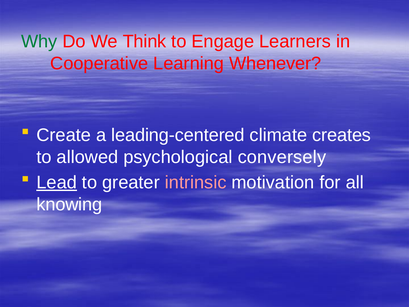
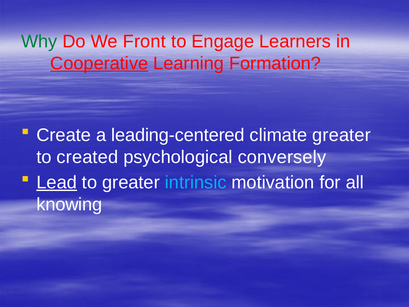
Think: Think -> Front (144, 41)
Cooperative underline: none -> present (99, 63)
Whenever: Whenever -> Formation (275, 63)
climate creates: creates -> greater (342, 135)
allowed: allowed -> created (87, 157)
intrinsic colour: pink -> light blue (196, 182)
